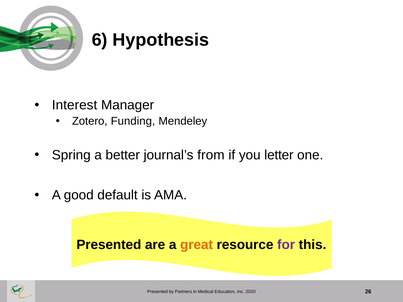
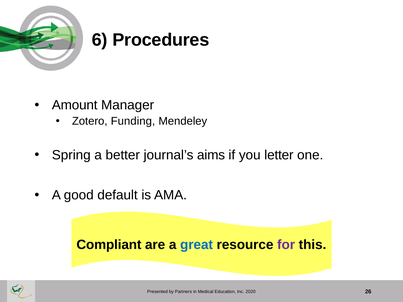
Hypothesis: Hypothesis -> Procedures (161, 40)
Interest: Interest -> Amount (75, 105)
from: from -> aims (211, 155)
Presented: Presented -> Compliant (109, 245)
great colour: orange -> blue (197, 245)
